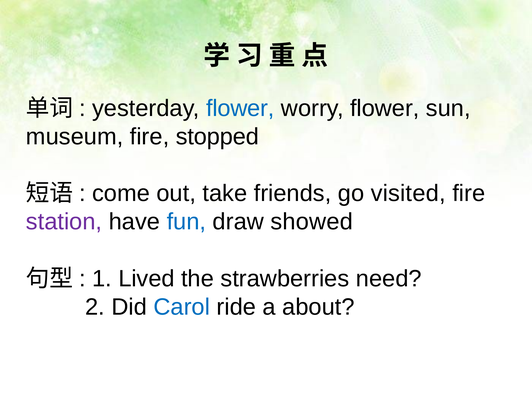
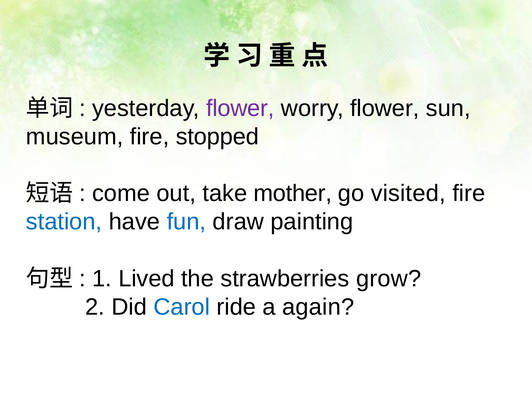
flower colour: blue -> purple (240, 108)
friends: friends -> mother (293, 193)
station colour: purple -> blue (64, 222)
showed: showed -> painting (312, 222)
need: need -> grow (389, 279)
about: about -> again (318, 307)
